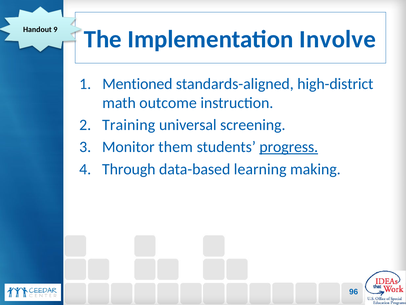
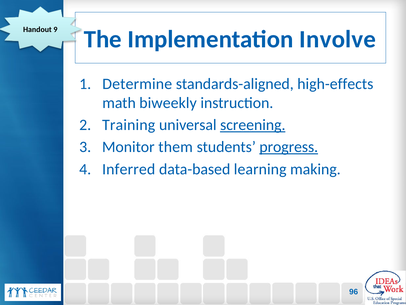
Mentioned: Mentioned -> Determine (137, 84)
high-district: high-district -> high-effects (335, 84)
outcome: outcome -> biweekly (168, 103)
screening underline: none -> present (253, 125)
Through: Through -> Inferred (129, 169)
